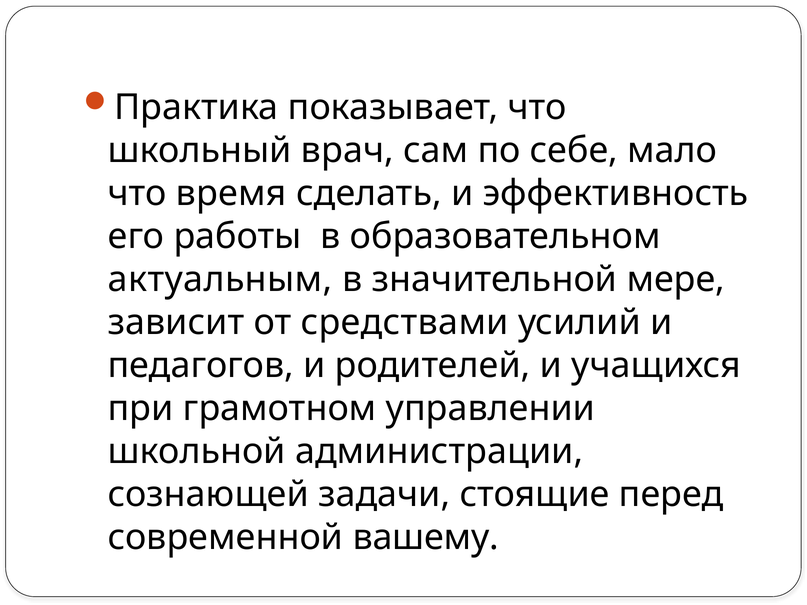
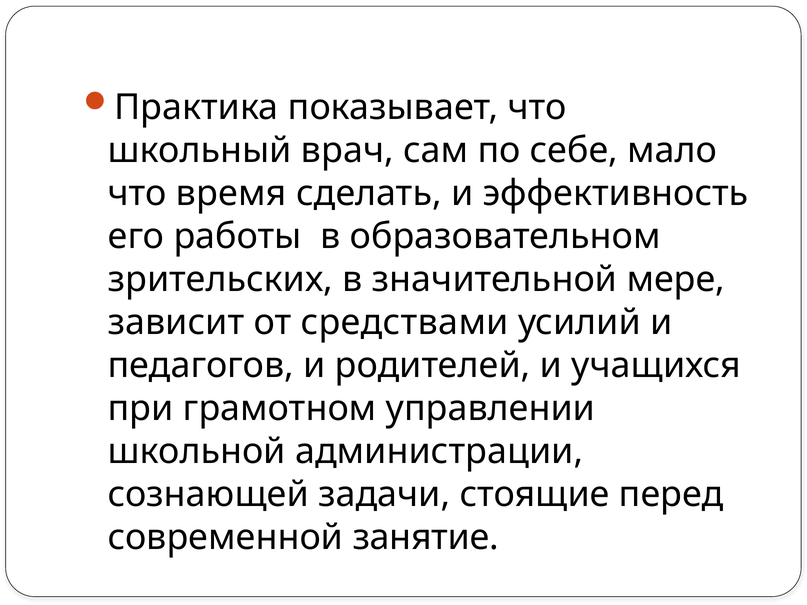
актуальным: актуальным -> зрительских (220, 280)
вашему: вашему -> занятие (426, 538)
